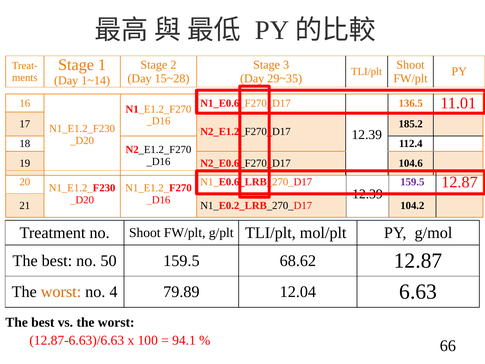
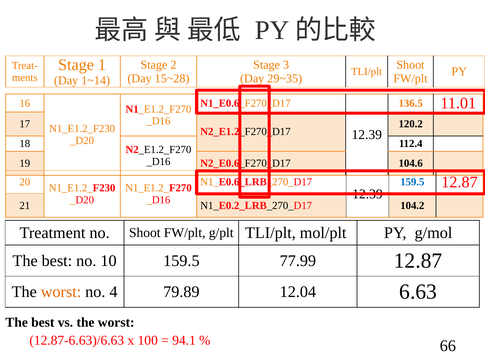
185.2: 185.2 -> 120.2 (411, 124)
159.5 colour: purple -> blue (412, 182)
50: 50 -> 10 (109, 261)
68.62: 68.62 -> 77.99 (298, 261)
